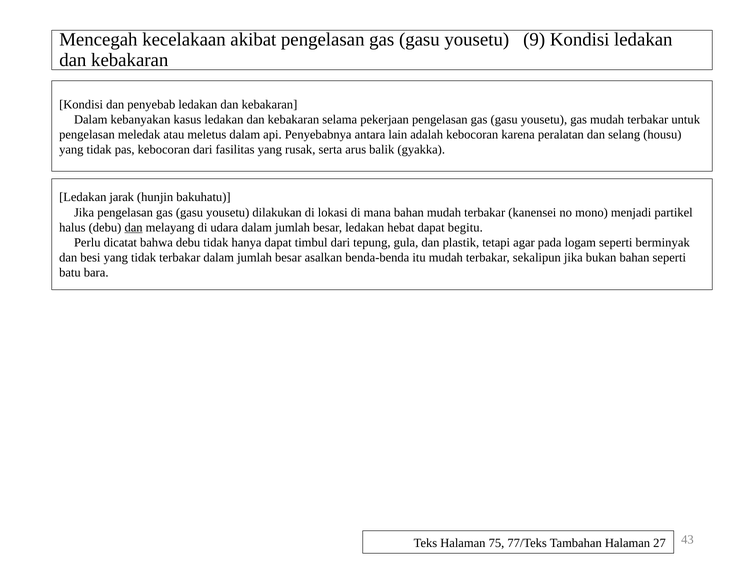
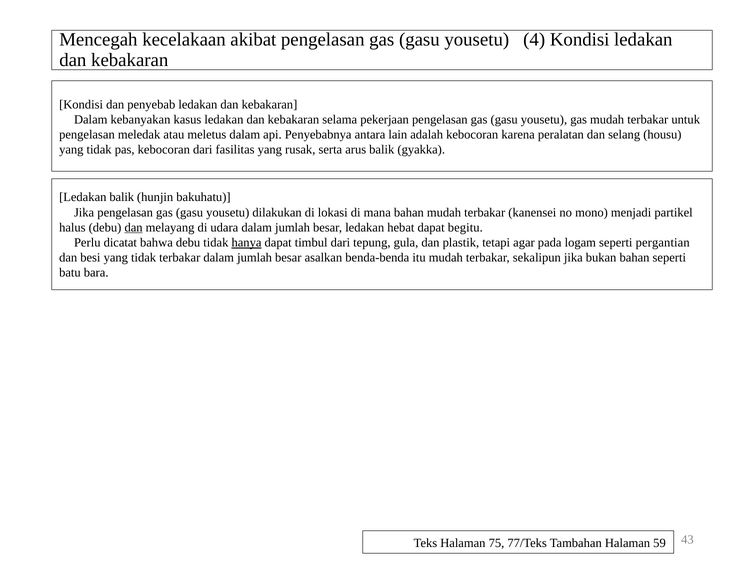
9: 9 -> 4 (534, 40)
Ledakan jarak: jarak -> balik (122, 197)
hanya underline: none -> present (246, 242)
berminyak: berminyak -> pergantian (663, 242)
27: 27 -> 59 (660, 543)
